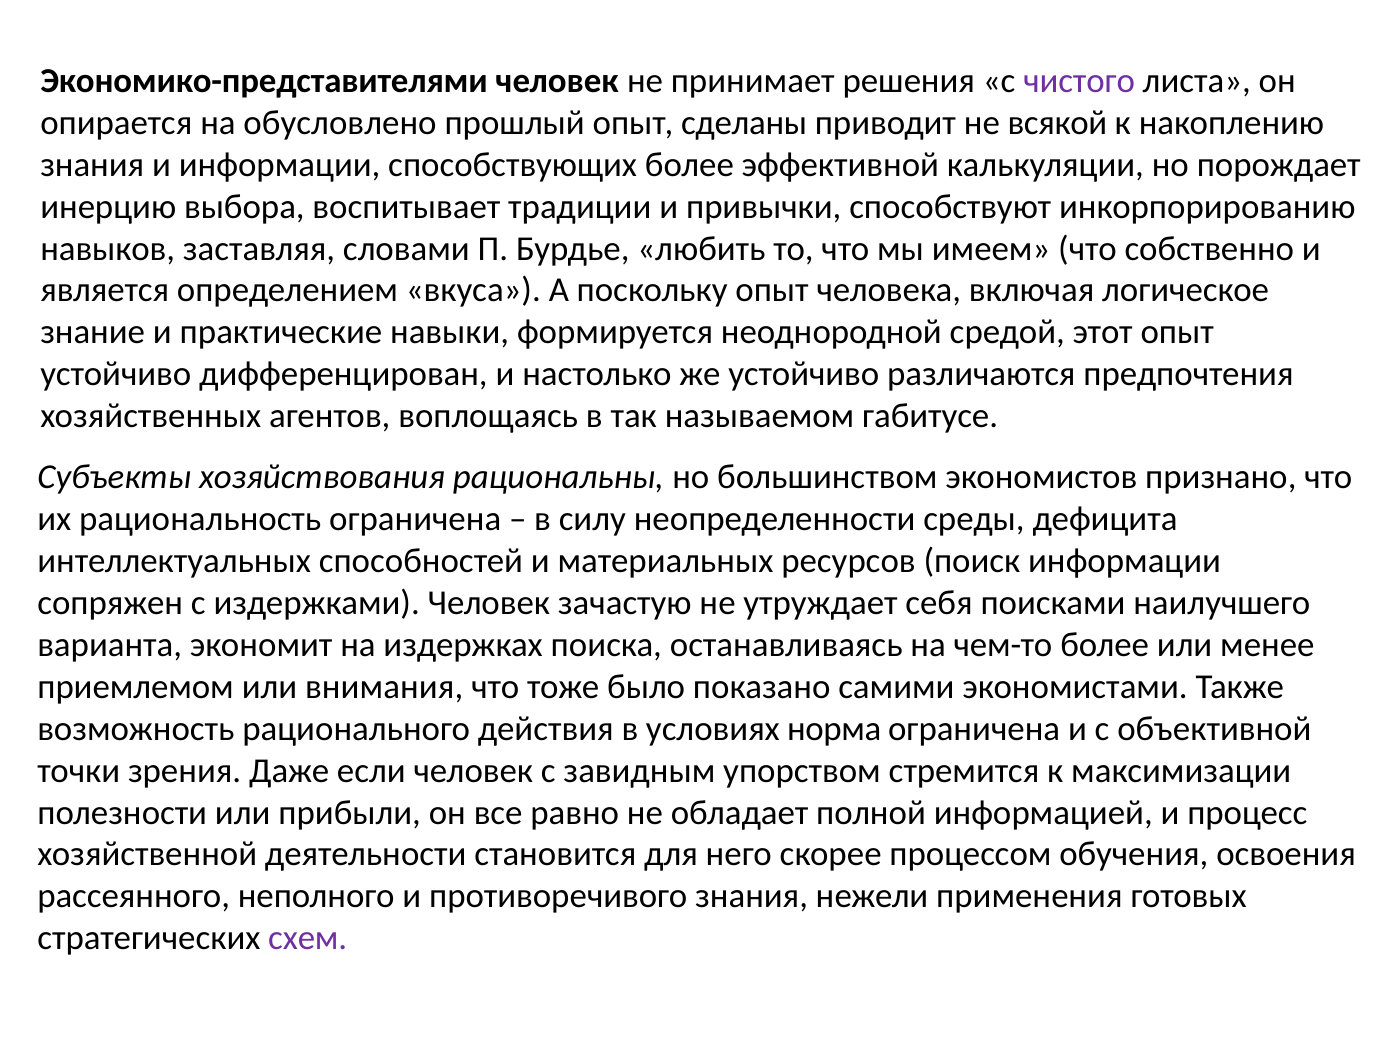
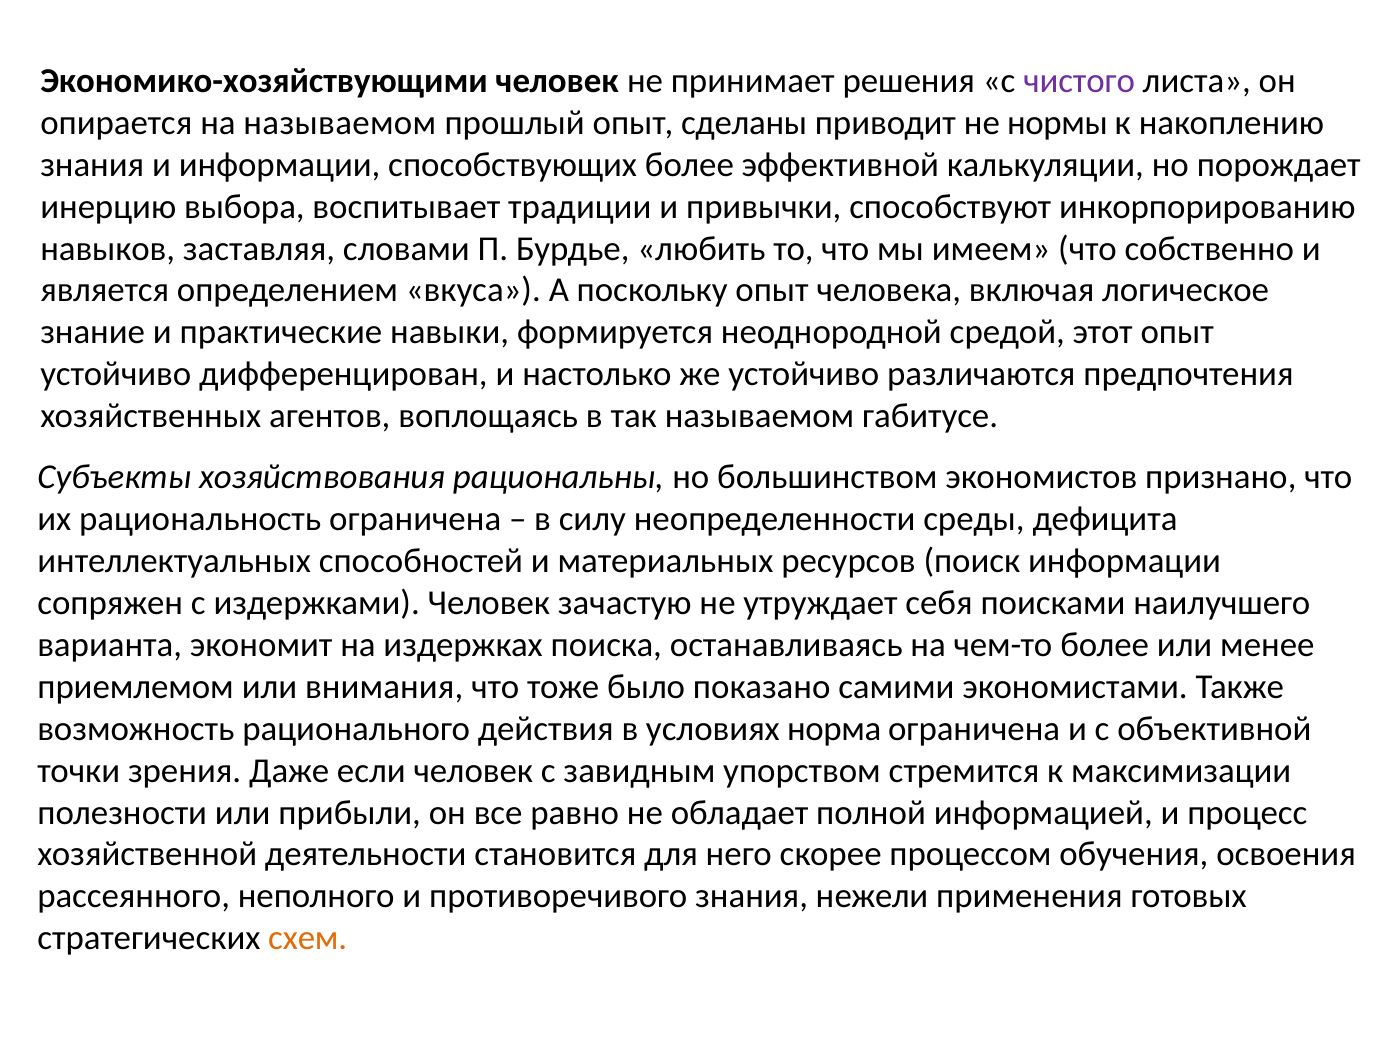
Экономико-представителями: Экономико-представителями -> Экономико-хозяйствующими (264, 81)
на обусловлено: обусловлено -> называемом (340, 123)
всякой: всякой -> нормы (1057, 123)
схем colour: purple -> orange (308, 938)
